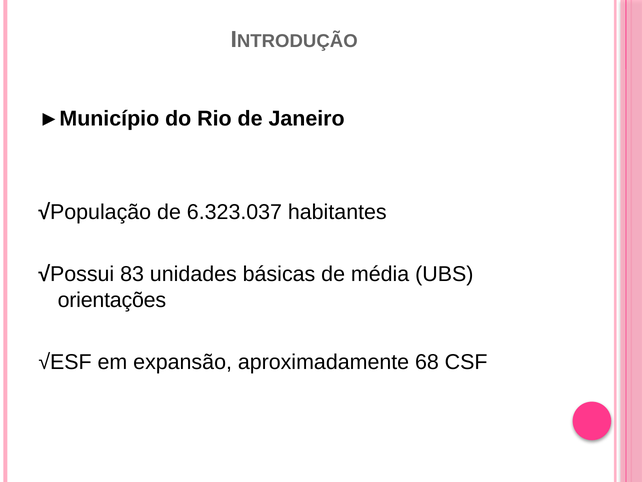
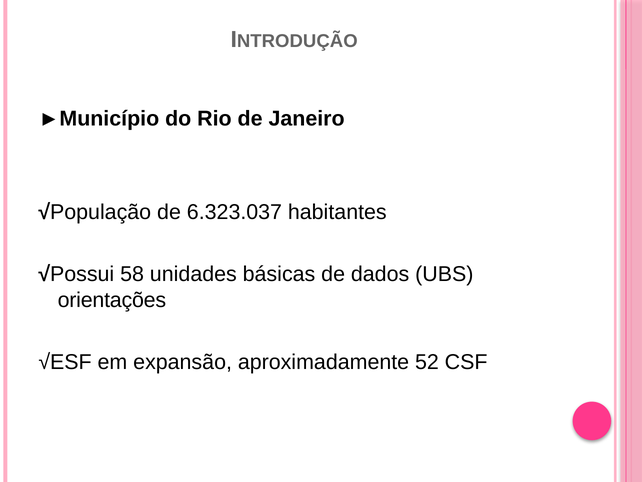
83: 83 -> 58 (132, 274)
média: média -> dados (380, 274)
68: 68 -> 52 (427, 362)
